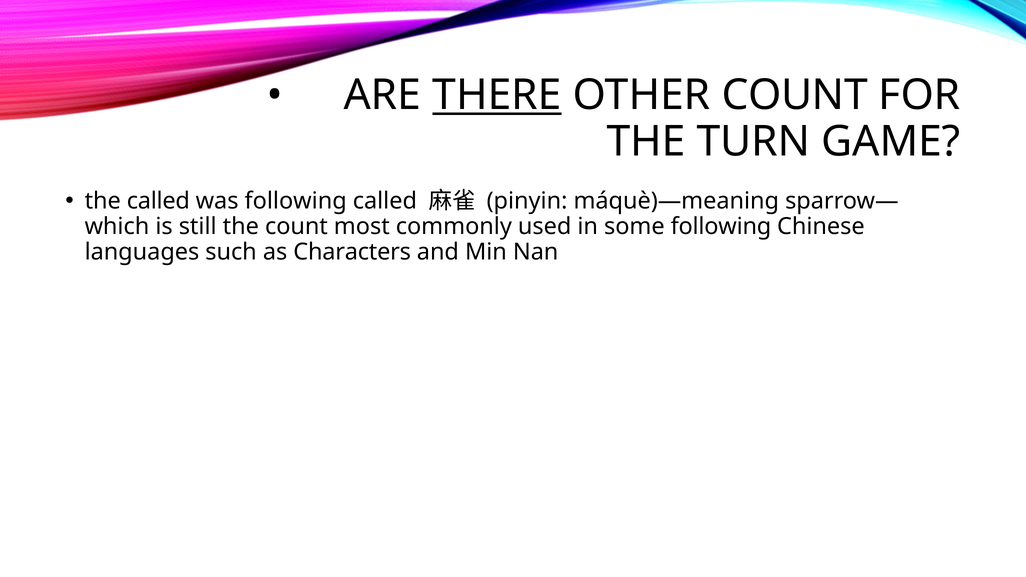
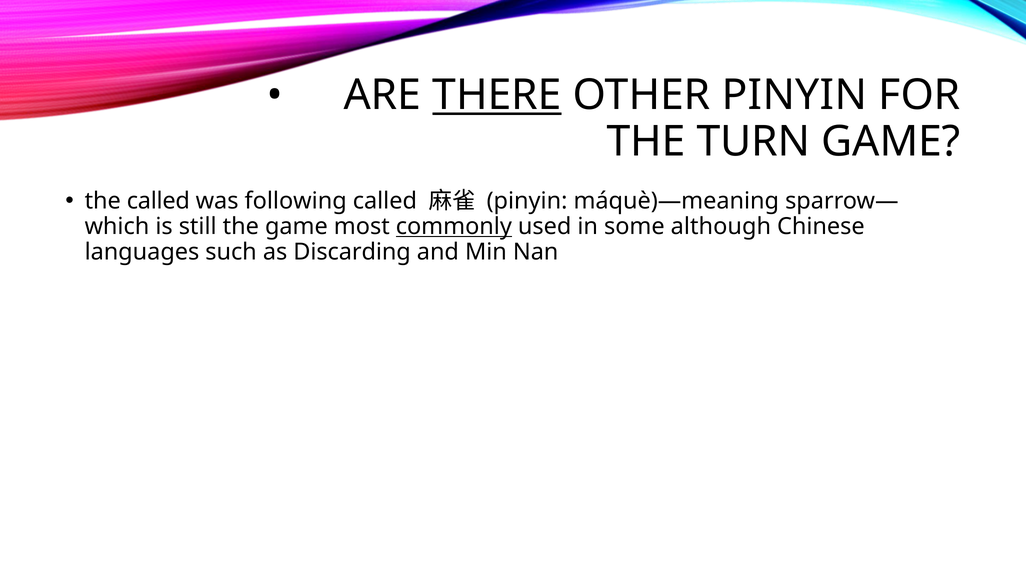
OTHER COUNT: COUNT -> PINYIN (794, 95)
the count: count -> game (296, 226)
commonly underline: none -> present (454, 226)
some following: following -> although (721, 226)
Characters: Characters -> Discarding (352, 252)
